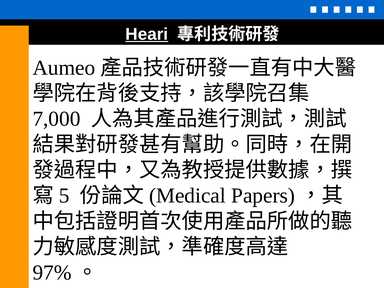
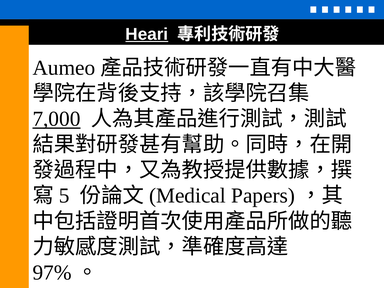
7,000 underline: none -> present (56, 119)
